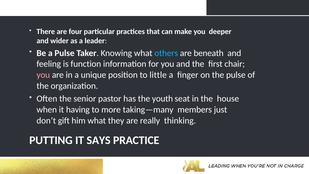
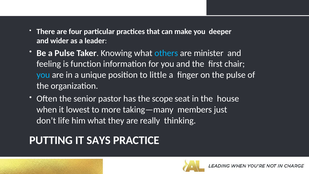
beneath: beneath -> minister (209, 53)
you colour: pink -> light blue (43, 75)
youth: youth -> scope (162, 99)
having: having -> lowest (78, 110)
gift: gift -> life (64, 120)
